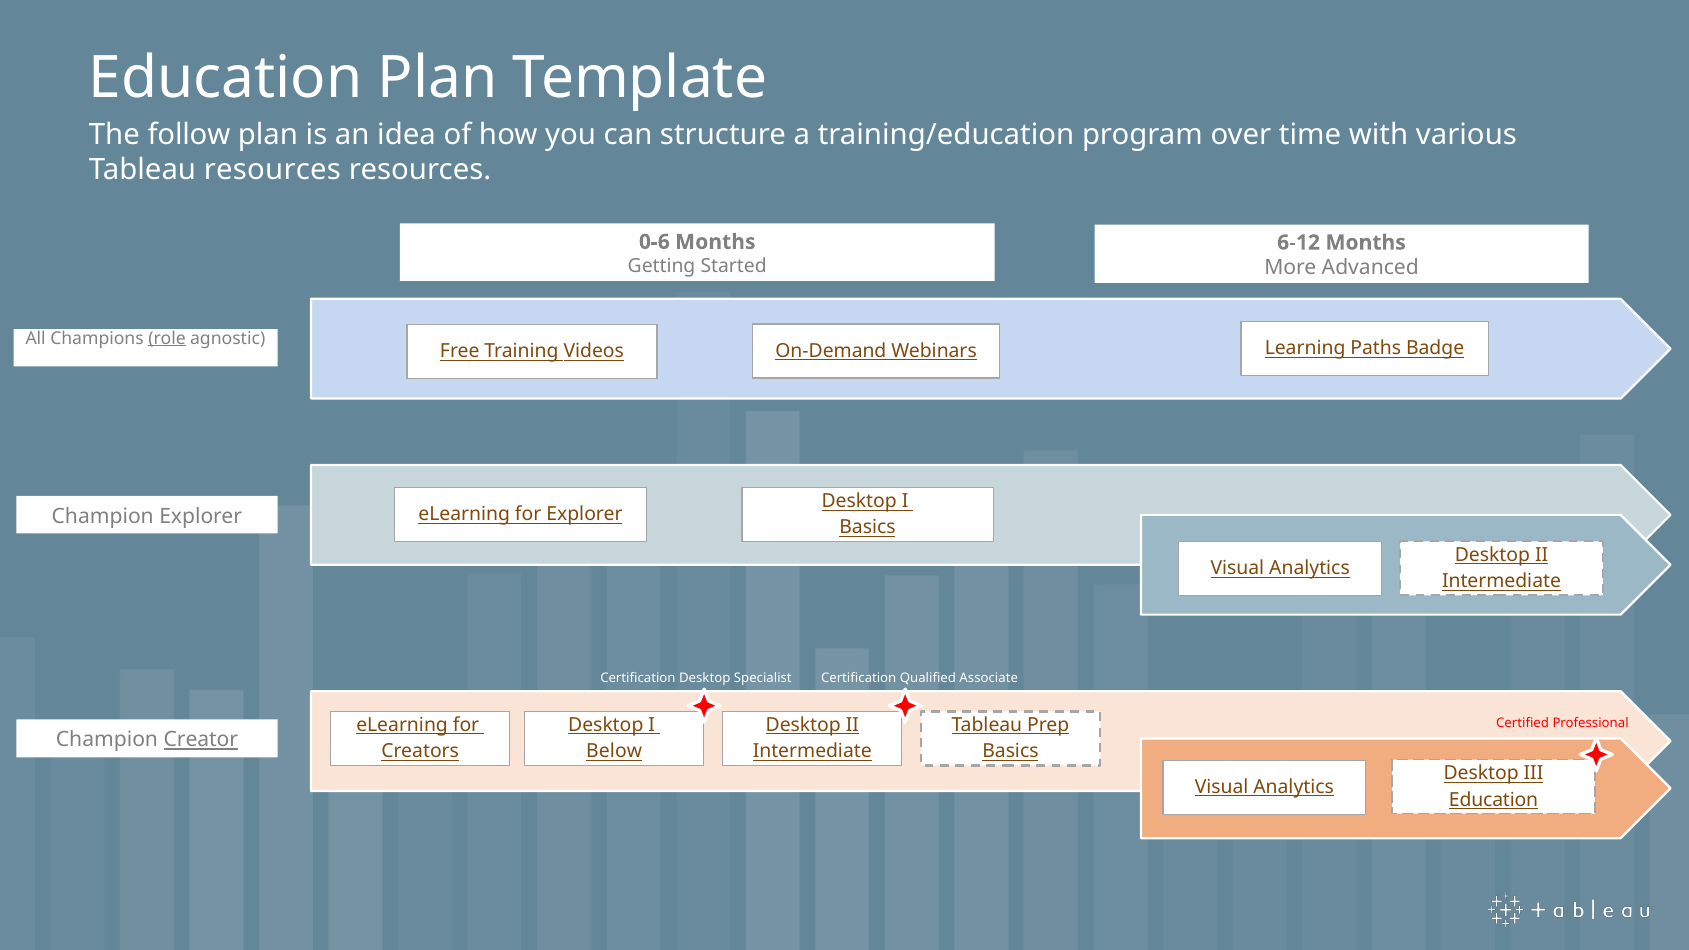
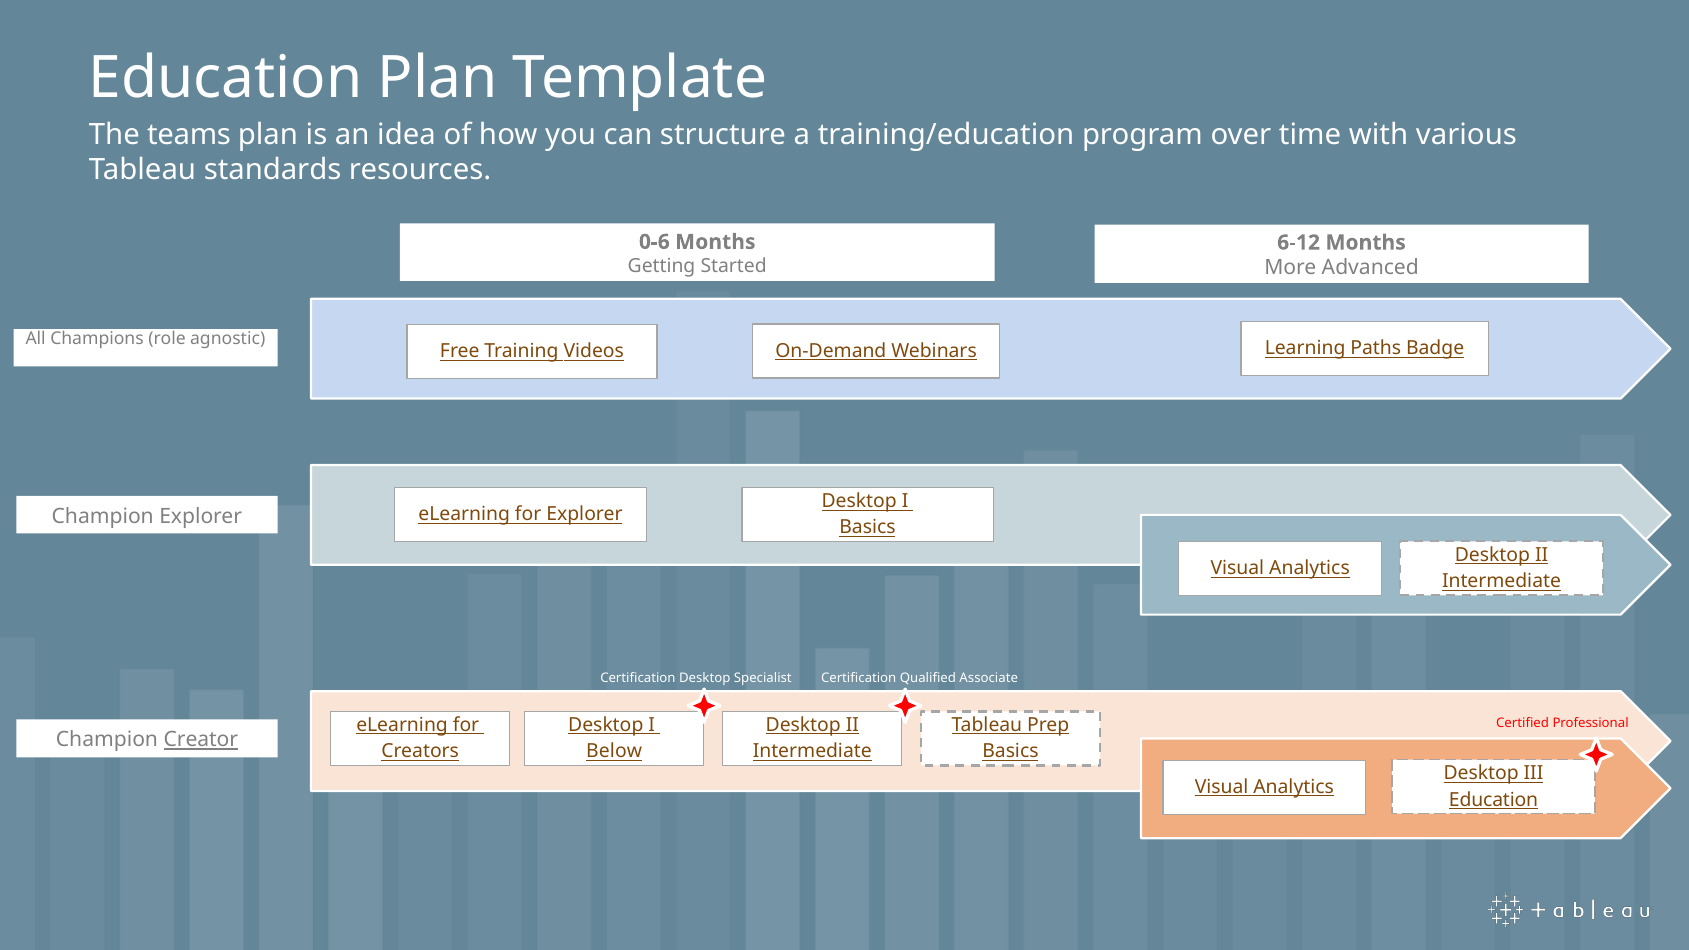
follow: follow -> teams (189, 135)
Tableau resources: resources -> standards (273, 170)
role underline: present -> none (167, 338)
